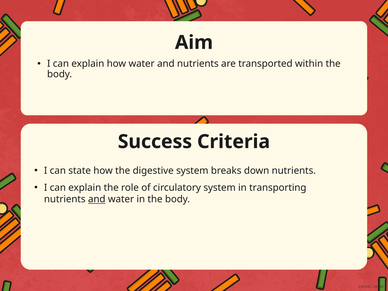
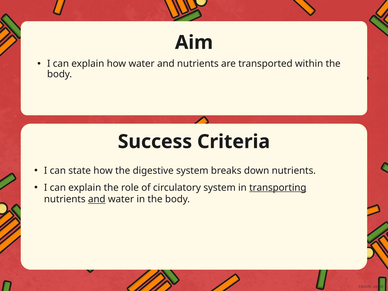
transporting underline: none -> present (278, 188)
